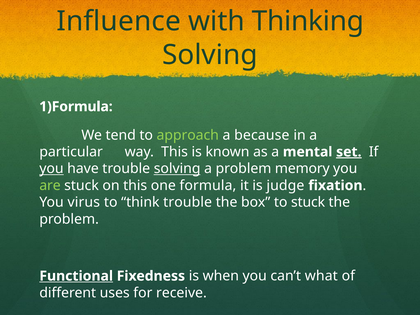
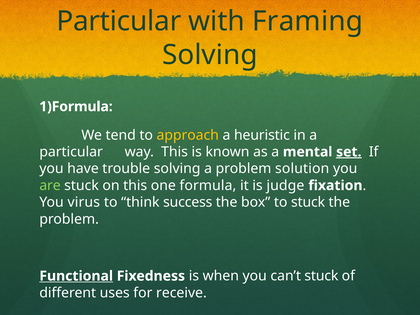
Influence: Influence -> Particular (119, 21)
Thinking: Thinking -> Framing (308, 21)
approach colour: light green -> yellow (188, 135)
because: because -> heuristic (262, 135)
you underline: present -> none (51, 169)
solving underline: present -> none (177, 169)
memory: memory -> solution (302, 169)
think trouble: trouble -> success (188, 202)
can’t what: what -> stuck (321, 276)
